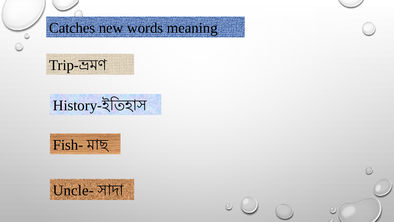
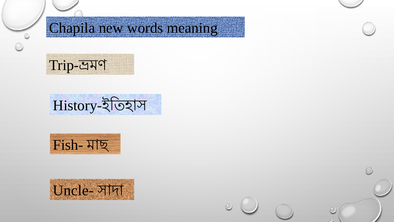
Catches: Catches -> Chapila (72, 28)
